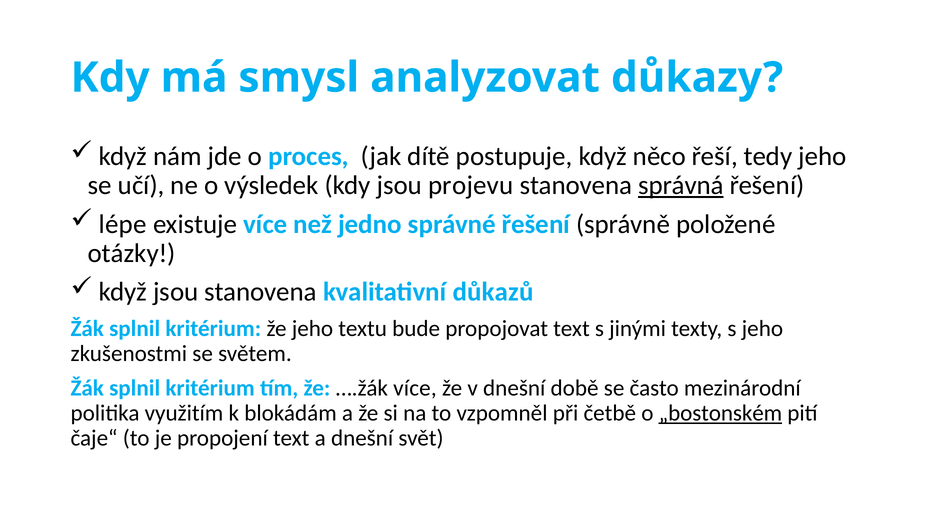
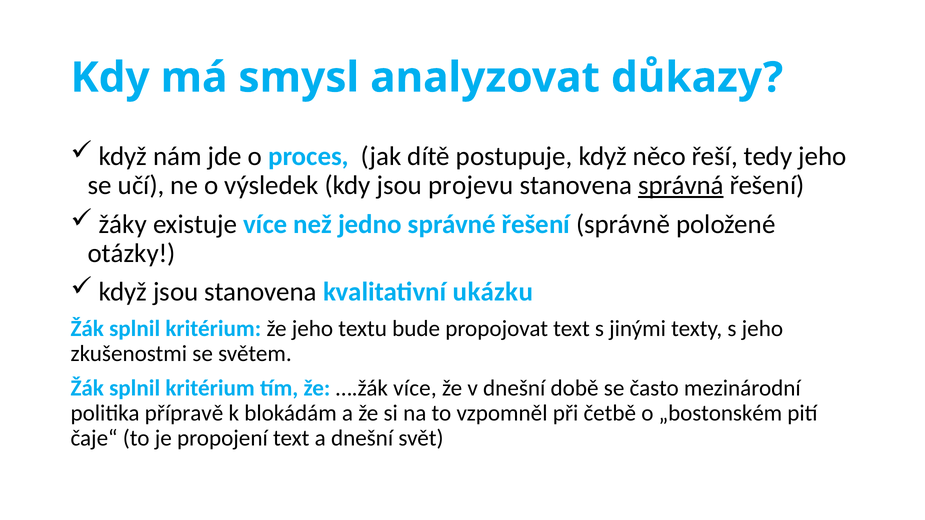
lépe: lépe -> žáky (123, 224)
důkazů: důkazů -> ukázku (493, 292)
využitím: využitím -> přípravě (184, 414)
„bostonském underline: present -> none (720, 414)
